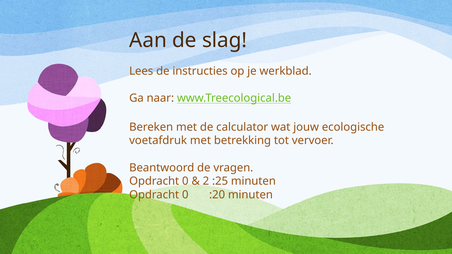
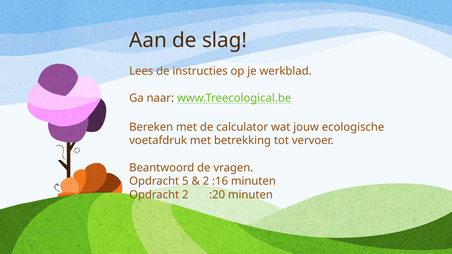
0: 0 -> 5 (185, 181)
:25: :25 -> :16 (220, 181)
0: 0 -> 2 (185, 195)
